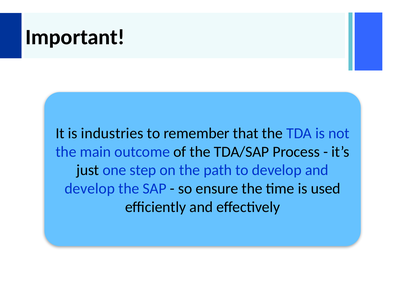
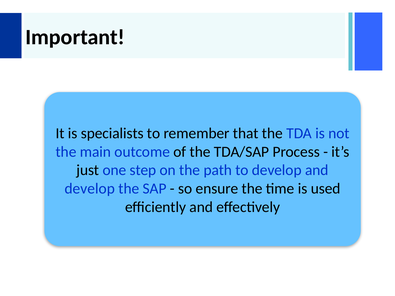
industries: industries -> specialists (112, 133)
